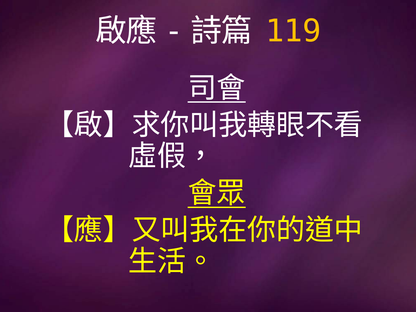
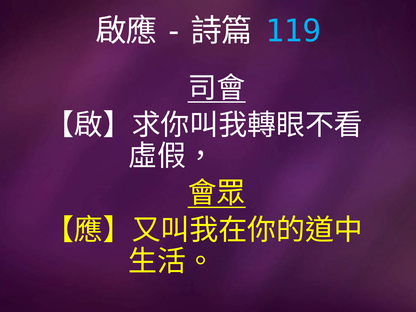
119 colour: yellow -> light blue (293, 31)
